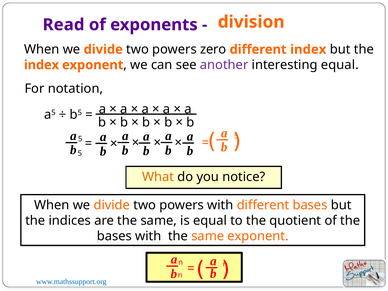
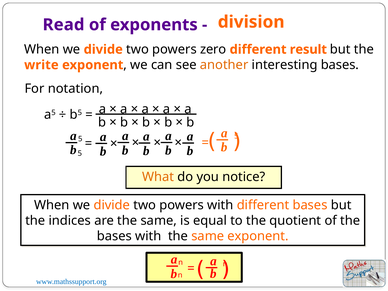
different index: index -> result (308, 49)
index: index -> write (41, 65)
another colour: purple -> orange (224, 65)
interesting equal: equal -> bases (340, 65)
